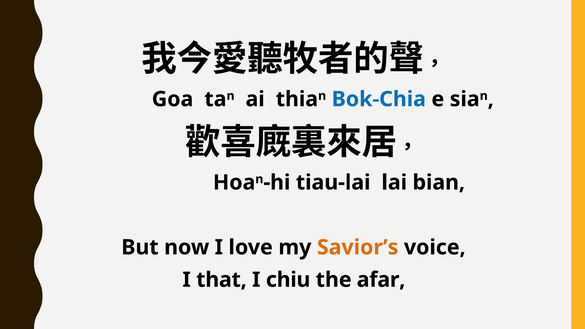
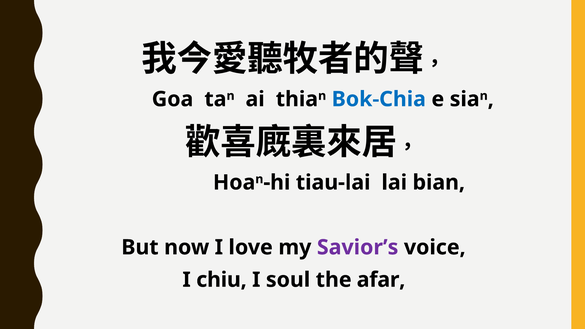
Savior’s colour: orange -> purple (358, 247)
that: that -> chiu (221, 280)
chiu: chiu -> soul (288, 280)
